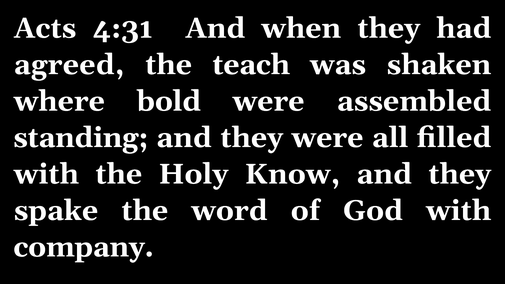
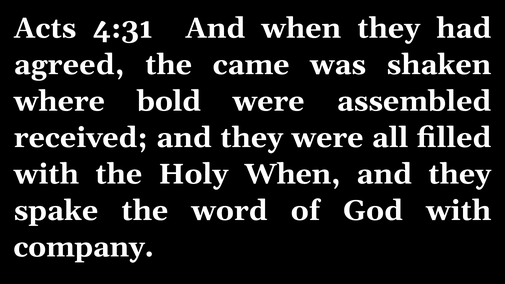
teach: teach -> came (251, 65)
standing: standing -> received (81, 138)
Holy Know: Know -> When (293, 174)
